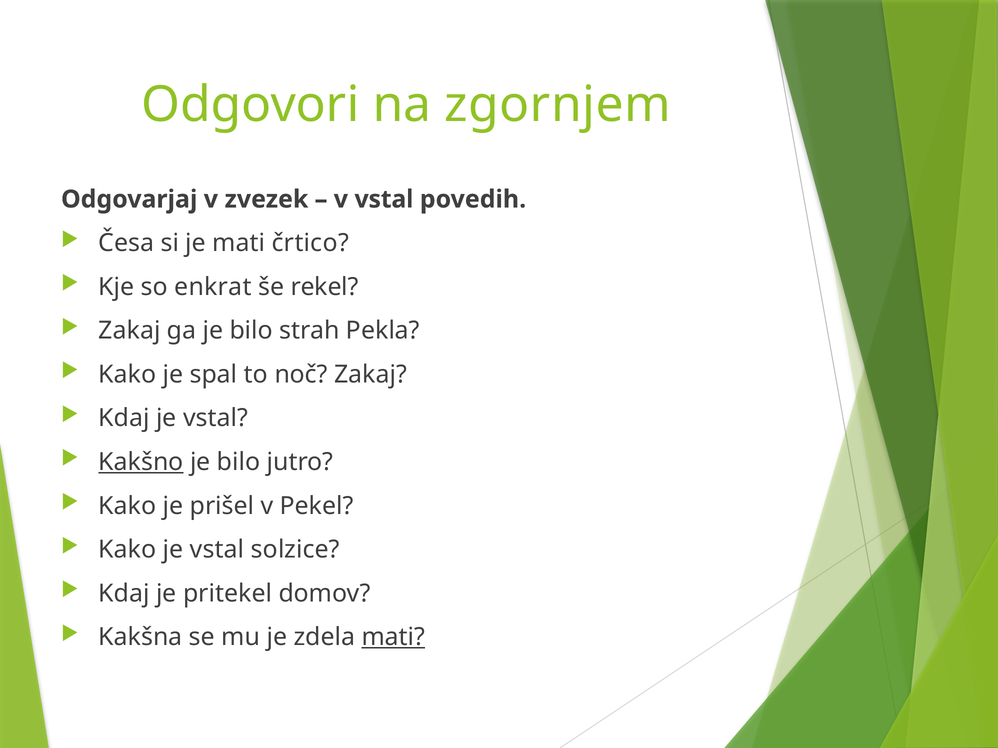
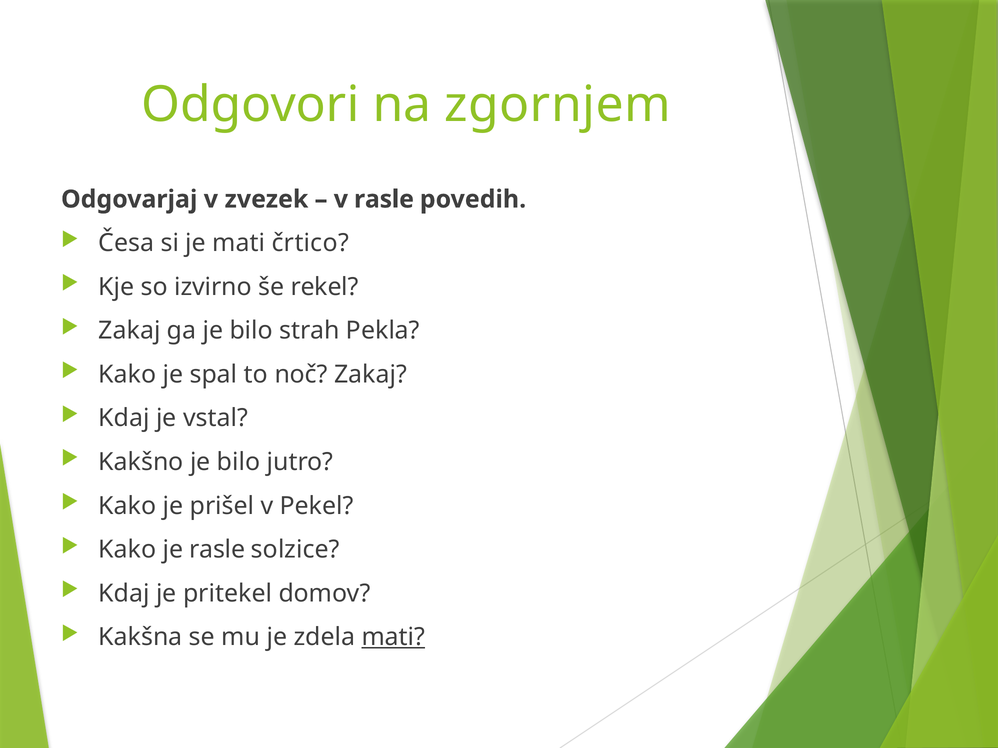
v vstal: vstal -> rasle (384, 199)
enkrat: enkrat -> izvirno (213, 287)
Kakšno underline: present -> none (141, 462)
Kako je vstal: vstal -> rasle (217, 550)
